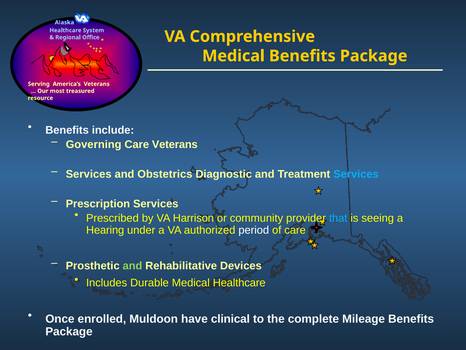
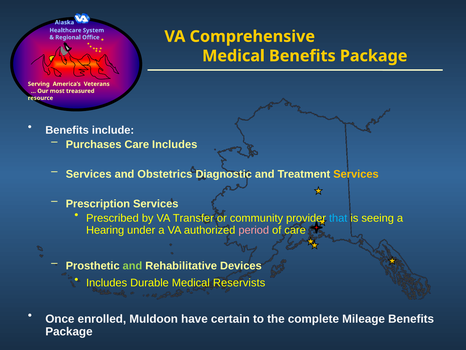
Governing: Governing -> Purchases (94, 144)
Care Veterans: Veterans -> Includes (175, 144)
Services colour: light blue -> yellow (356, 174)
Harrison: Harrison -> Transfer (193, 218)
period colour: white -> pink (254, 230)
Medical Healthcare: Healthcare -> Reservists (239, 283)
clinical: clinical -> certain (230, 319)
